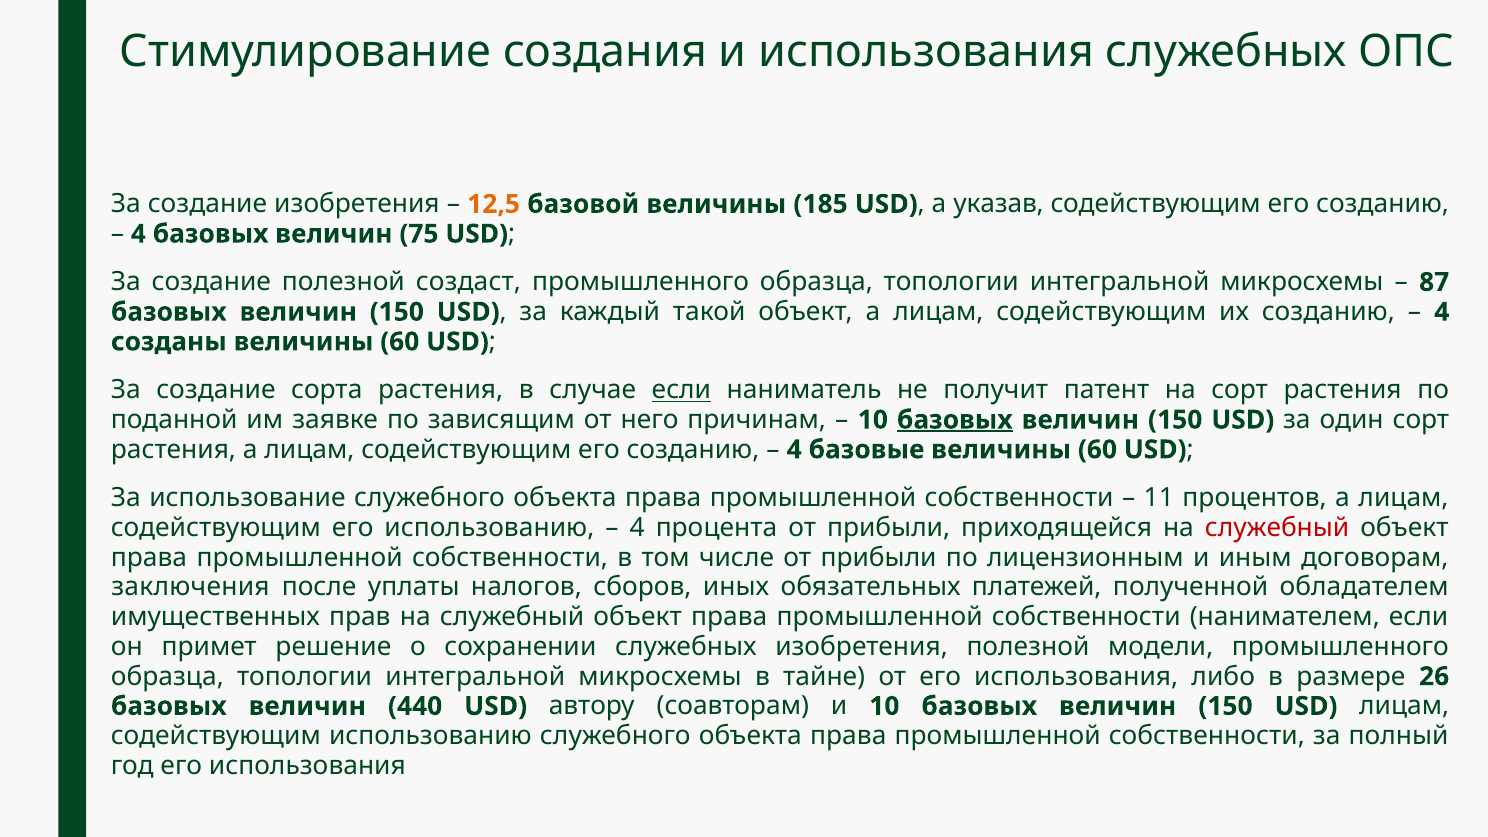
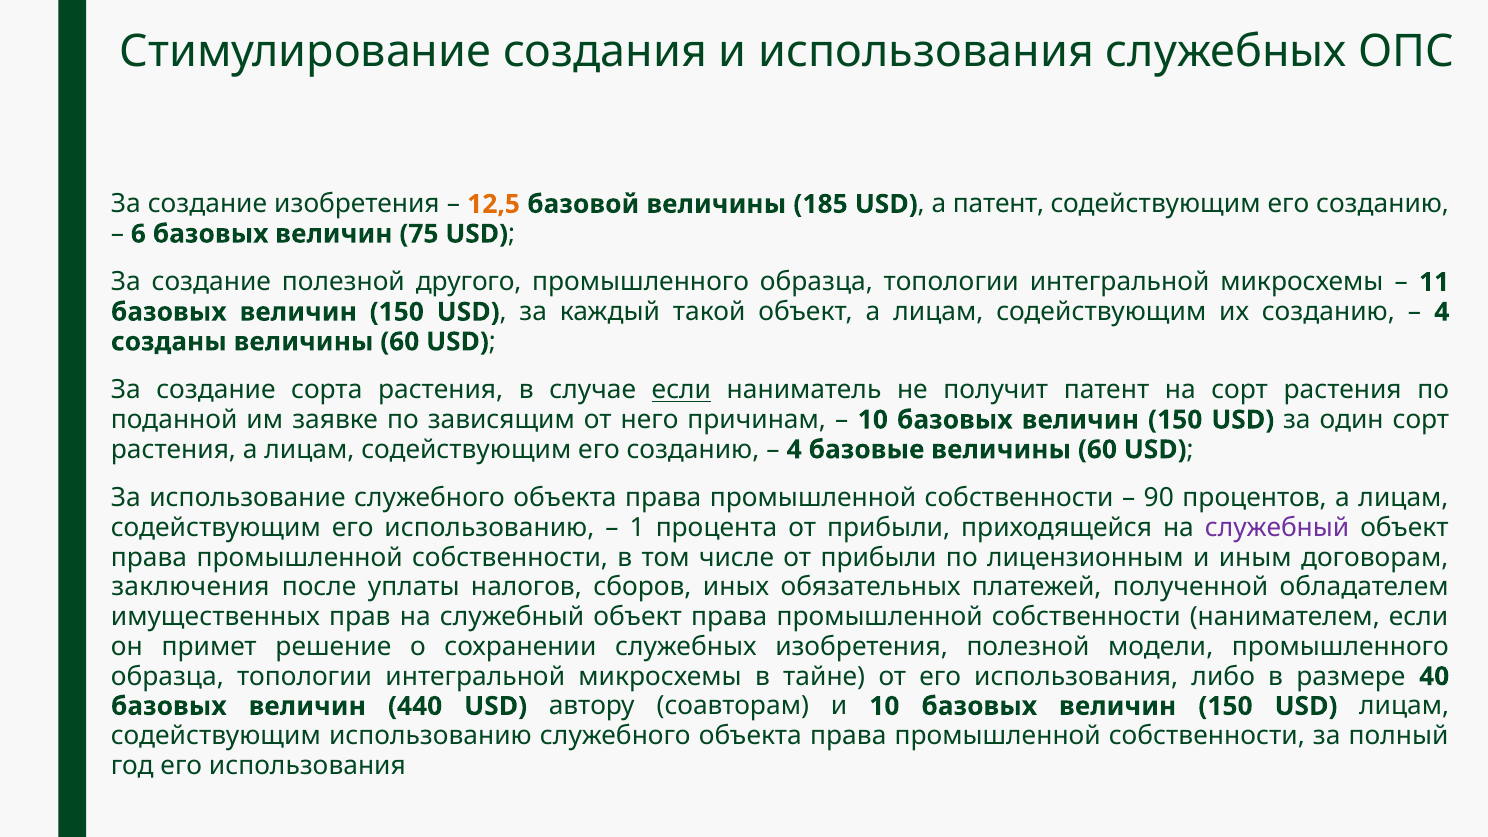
а указав: указав -> патент (999, 204)
4: 4 -> 6 (138, 234)
создаст: создаст -> другого (469, 282)
87: 87 -> 11 (1434, 282)
базовых underline: present -> none (955, 420)
11: 11 -> 90 (1159, 498)
4: 4 -> 1 (637, 528)
служебный colour: red -> purple (1277, 528)
26: 26 -> 40 (1434, 676)
